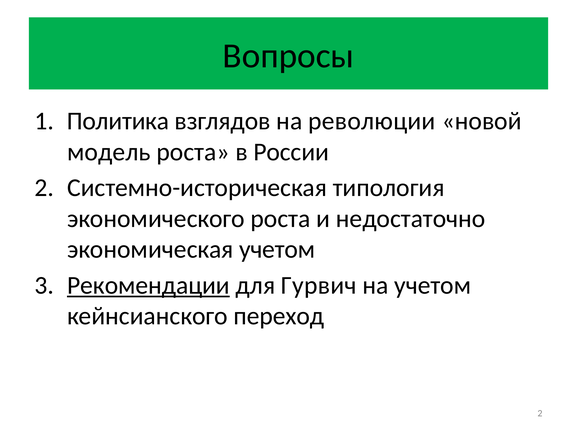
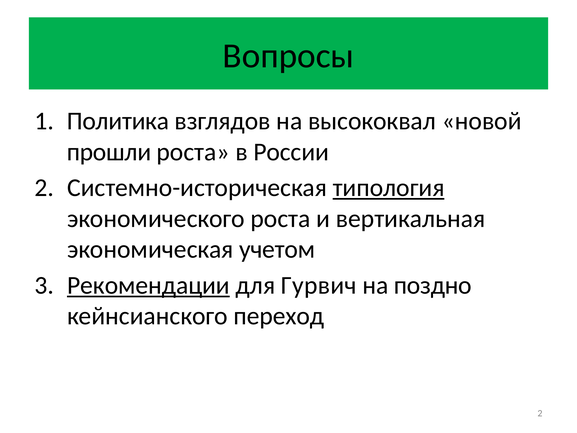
революции: революции -> высококвал (372, 121)
модель: модель -> прошли (109, 152)
типология underline: none -> present (389, 188)
недостаточно: недостаточно -> вертикальная (411, 219)
на учетом: учетом -> поздно (433, 285)
